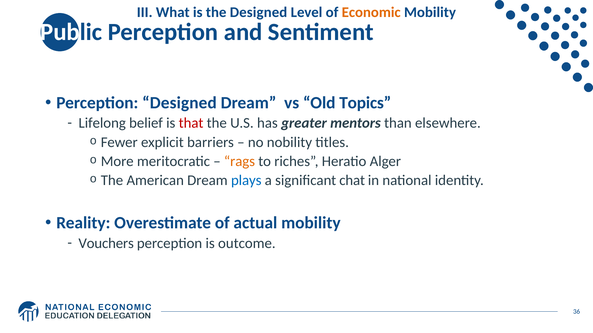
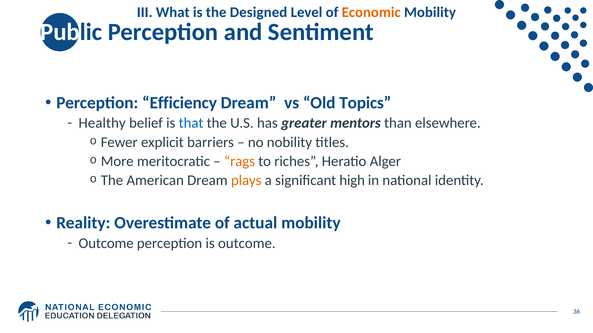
Perception Designed: Designed -> Efficiency (180, 103)
Lifelong: Lifelong -> Healthy (102, 123)
that colour: red -> blue (191, 123)
plays colour: blue -> orange (246, 181)
chat: chat -> high (352, 181)
Vouchers: Vouchers -> Outcome (106, 244)
